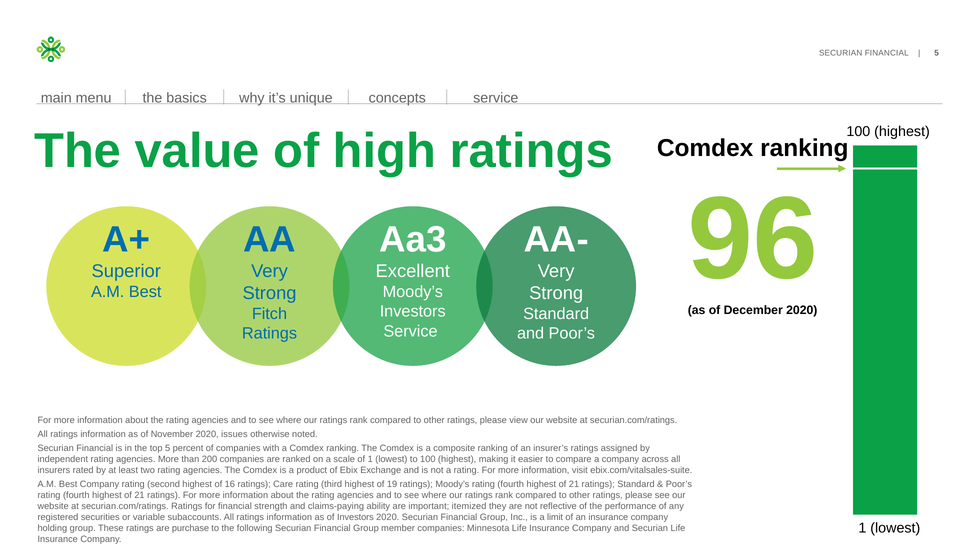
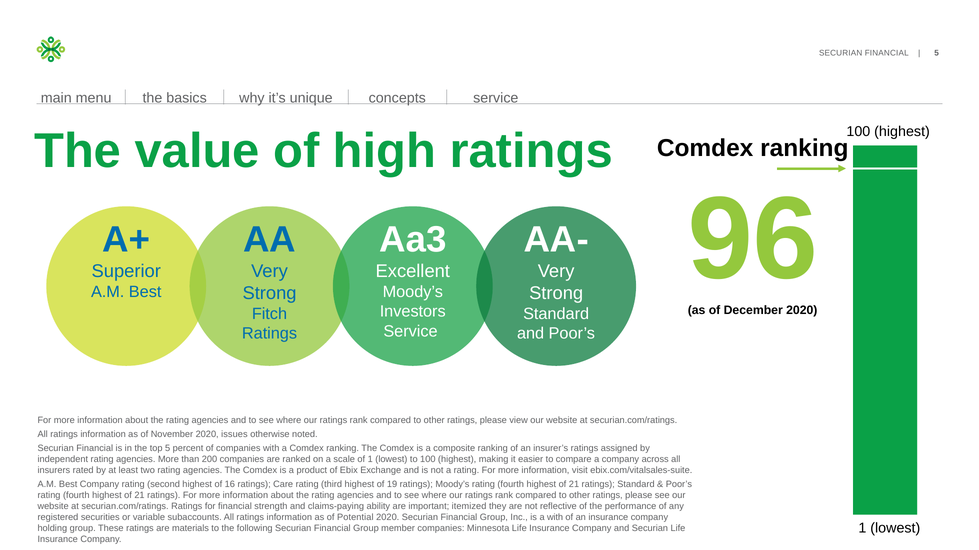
of Investors: Investors -> Potential (355, 518)
a limit: limit -> with (555, 518)
purchase: purchase -> materials (190, 529)
